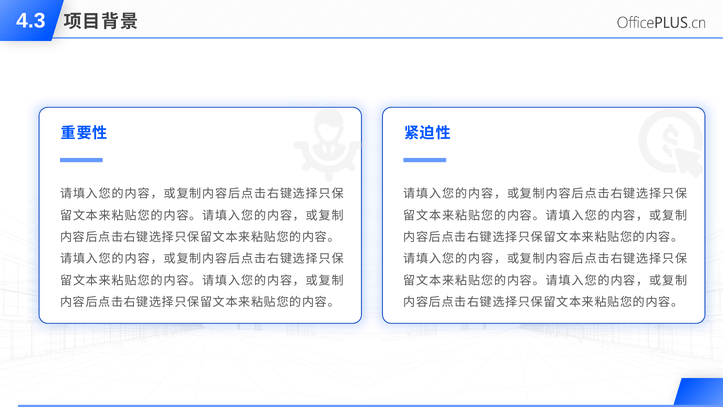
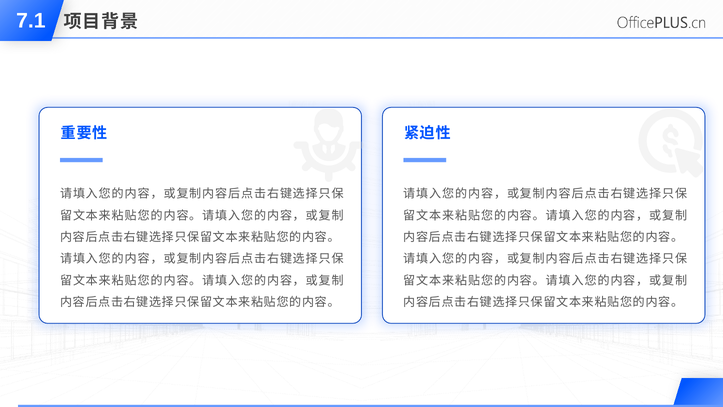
4.3: 4.3 -> 7.1 (31, 21)
